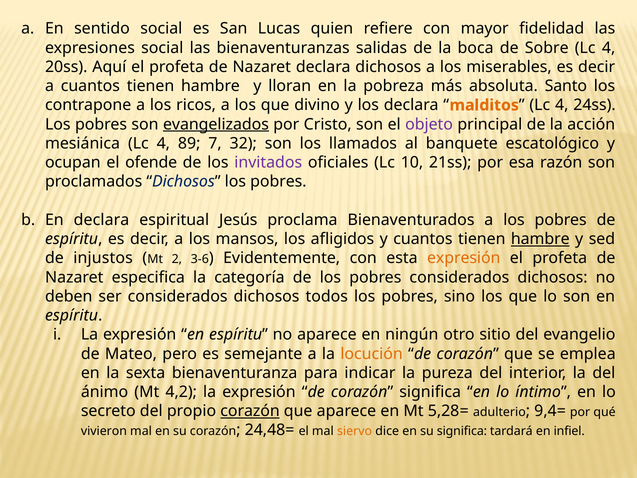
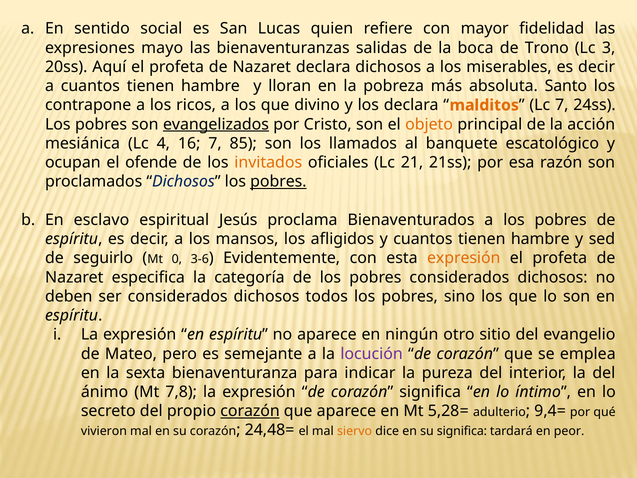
expresiones social: social -> mayo (162, 48)
Sobre: Sobre -> Trono (547, 48)
4: 4 -> 3 (609, 48)
4: 4 -> 7 (562, 105)
objeto colour: purple -> orange (429, 124)
89: 89 -> 16 (189, 143)
32: 32 -> 85 (243, 143)
invitados colour: purple -> orange (268, 162)
10: 10 -> 21 (412, 162)
pobres underline: none -> present (278, 182)
En declara: declara -> esclavo (101, 220)
hambre underline: present -> none (540, 239)
injustos: injustos -> seguirlo (103, 258)
2: 2 -> 0 (177, 259)
locución colour: orange -> purple (372, 354)
4,2: 4,2 -> 7,8 (181, 392)
infiel: infiel -> peor (569, 431)
